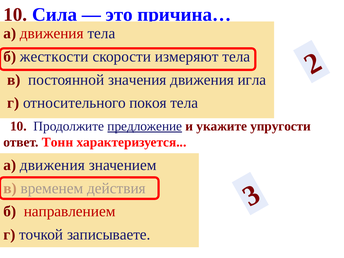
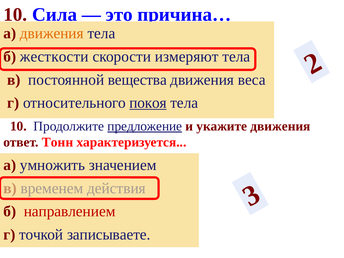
движения colour: red -> orange (52, 33)
значения: значения -> вещества (137, 80)
игла: игла -> веса (252, 80)
покоя underline: none -> present (148, 103)
укажите упругости: упругости -> движения (280, 126)
движения: движения -> умножить (53, 165)
